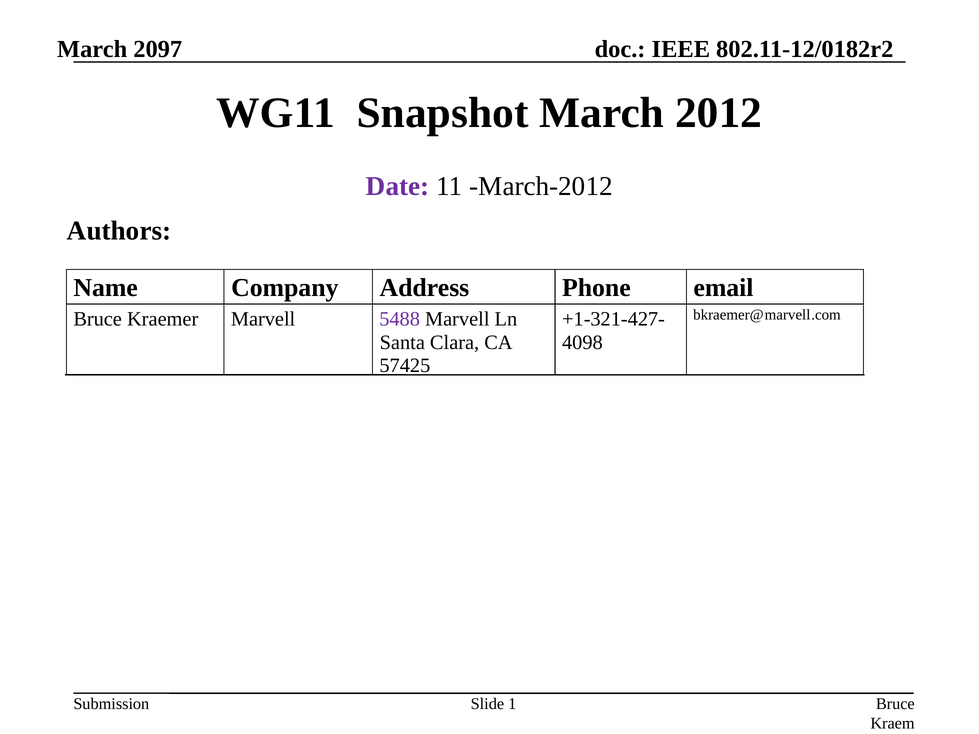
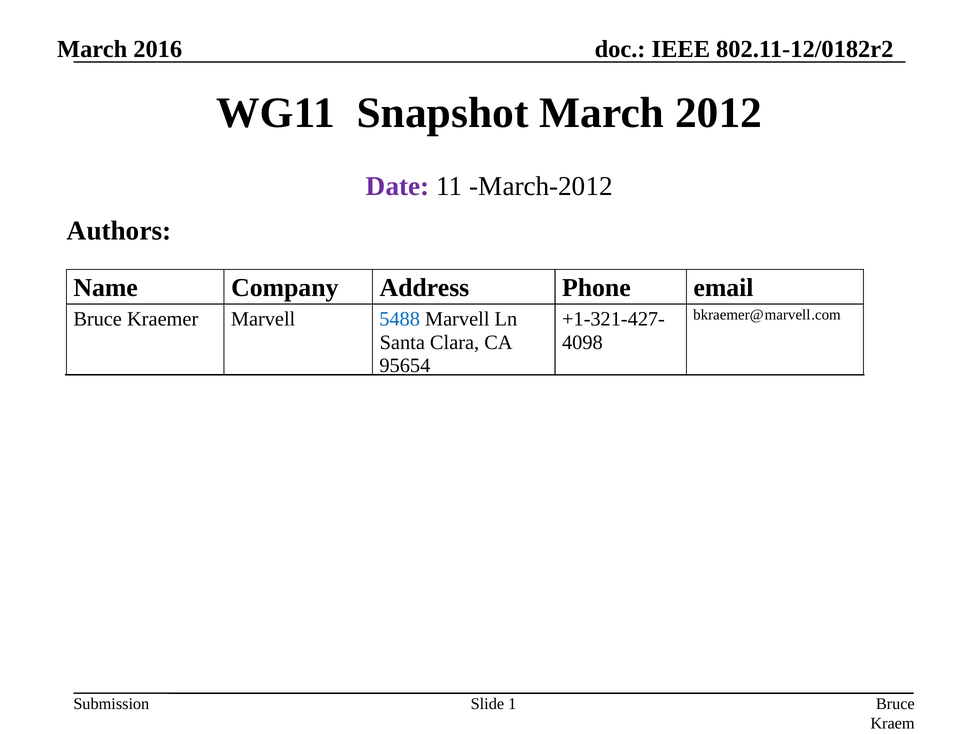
2097: 2097 -> 2016 (158, 49)
5488 colour: purple -> blue (400, 319)
57425: 57425 -> 95654 (405, 366)
